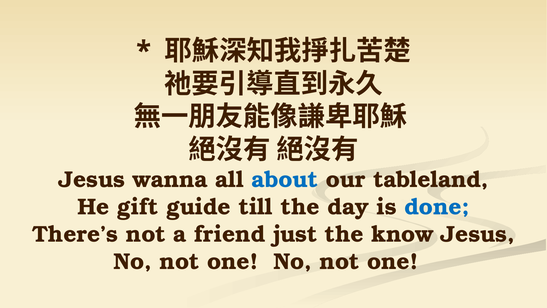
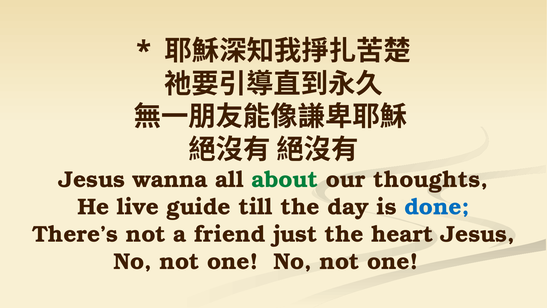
about colour: blue -> green (285, 179)
tableland: tableland -> thoughts (431, 179)
gift: gift -> live (138, 207)
know: know -> heart (402, 234)
